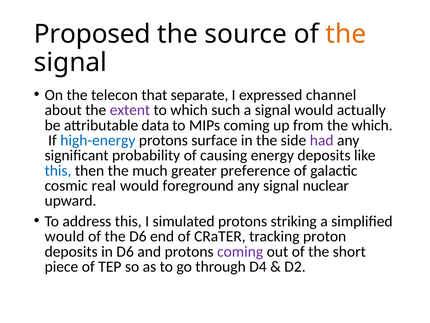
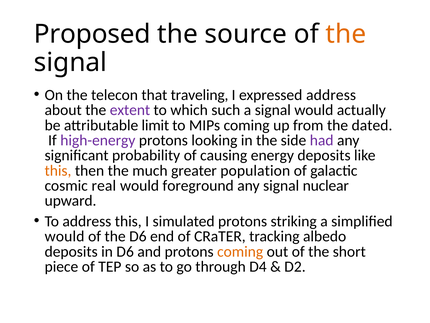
separate: separate -> traveling (200, 95)
expressed channel: channel -> address (331, 95)
data: data -> limit (155, 125)
the which: which -> dated (372, 125)
high-energy colour: blue -> purple (98, 140)
surface: surface -> looking (214, 140)
this colour: blue -> orange (58, 170)
preference: preference -> population (255, 170)
proton: proton -> albedo (325, 236)
coming colour: purple -> orange (240, 251)
